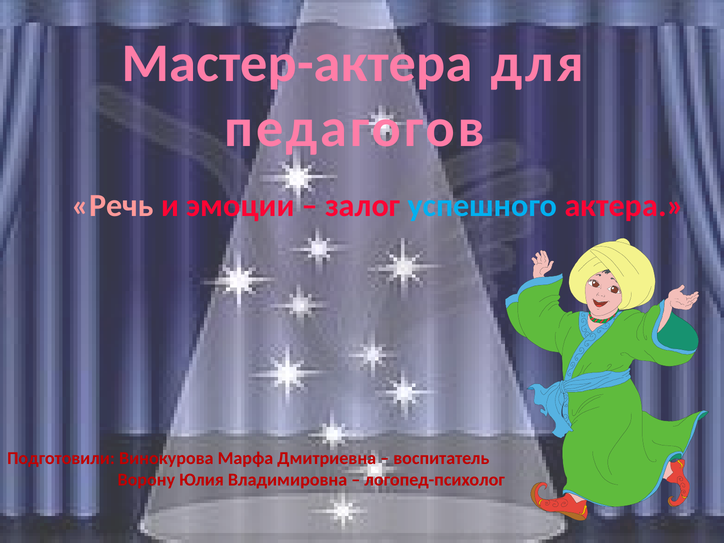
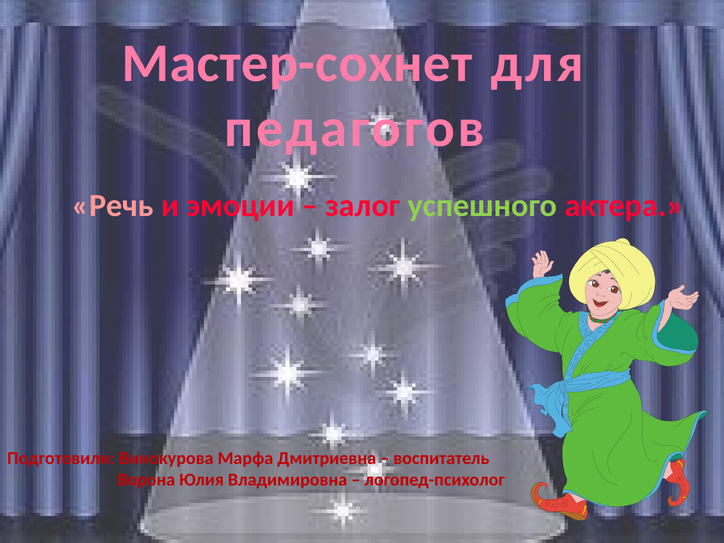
Мастер-актера: Мастер-актера -> Мастер-сохнет (297, 63)
успешного colour: light blue -> light green (482, 205)
Ворону: Ворону -> Ворона (146, 480)
